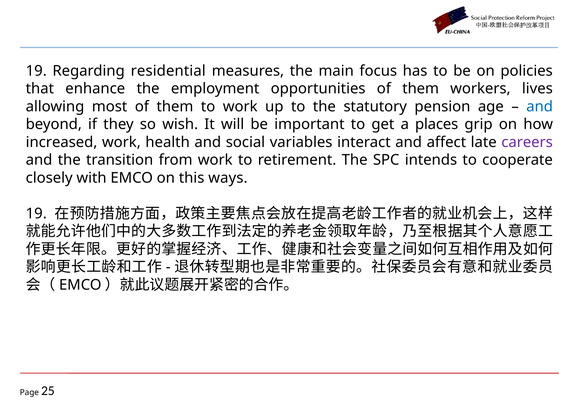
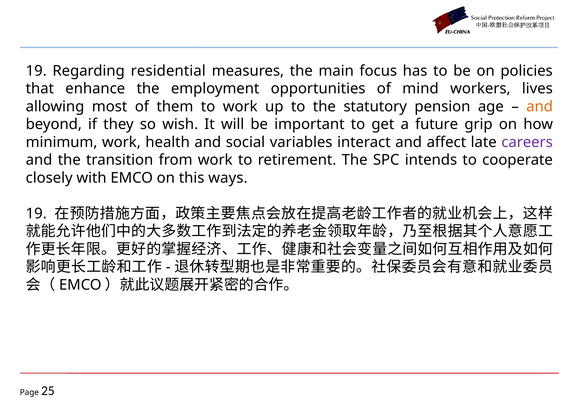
opportunities of them: them -> mind (421, 89)
and colour: blue -> orange (540, 107)
places: places -> future (437, 124)
increased: increased -> minimum (62, 142)
